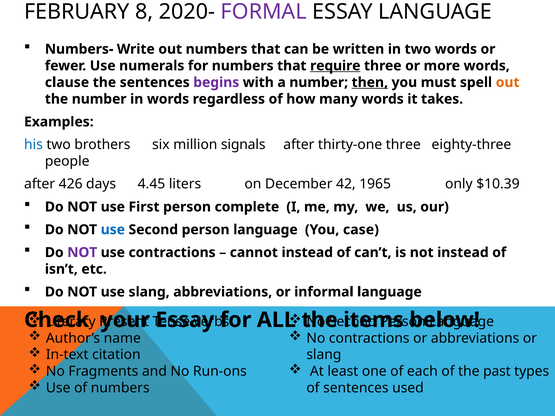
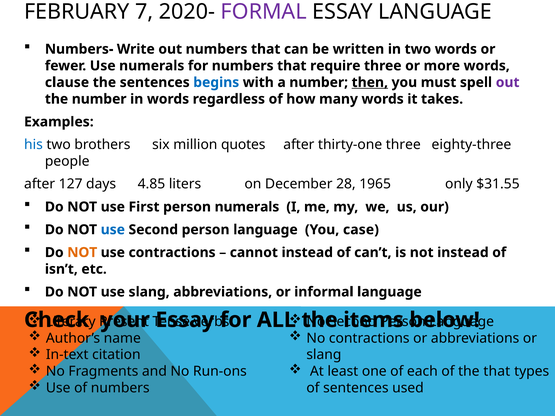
8: 8 -> 7 (144, 12)
require underline: present -> none (335, 66)
begins colour: purple -> blue (216, 82)
out colour: orange -> purple (508, 82)
signals: signals -> quotes (243, 145)
426: 426 -> 127 (71, 184)
4.45: 4.45 -> 4.85 (151, 184)
42: 42 -> 28 (346, 184)
$10.39: $10.39 -> $31.55 (498, 184)
person complete: complete -> numerals (247, 207)
NOT colour: purple -> orange (82, 253)
the past: past -> that (497, 372)
